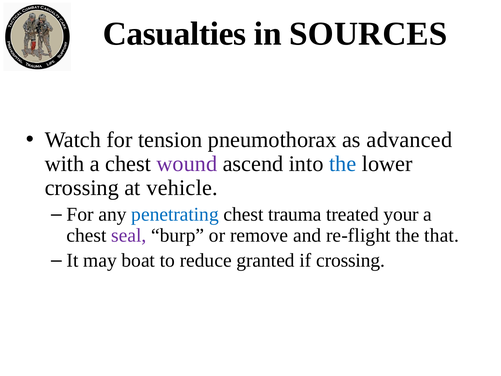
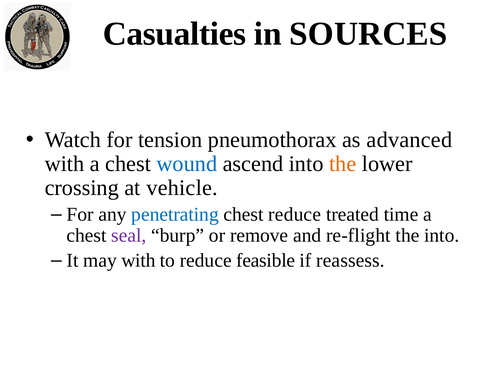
wound colour: purple -> blue (187, 164)
the colour: blue -> orange (343, 164)
chest trauma: trauma -> reduce (295, 214)
your: your -> time (401, 214)
the that: that -> into (442, 235)
may boat: boat -> with (138, 260)
granted: granted -> feasible (266, 260)
if crossing: crossing -> reassess (350, 260)
